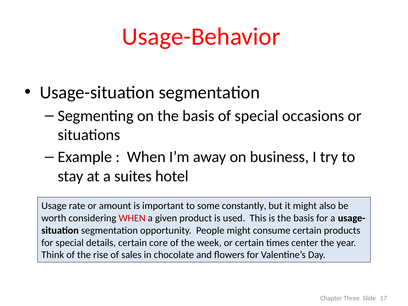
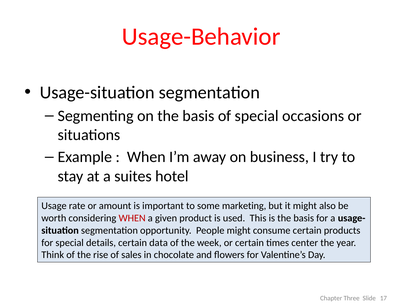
constantly: constantly -> marketing (244, 206)
core: core -> data (159, 243)
